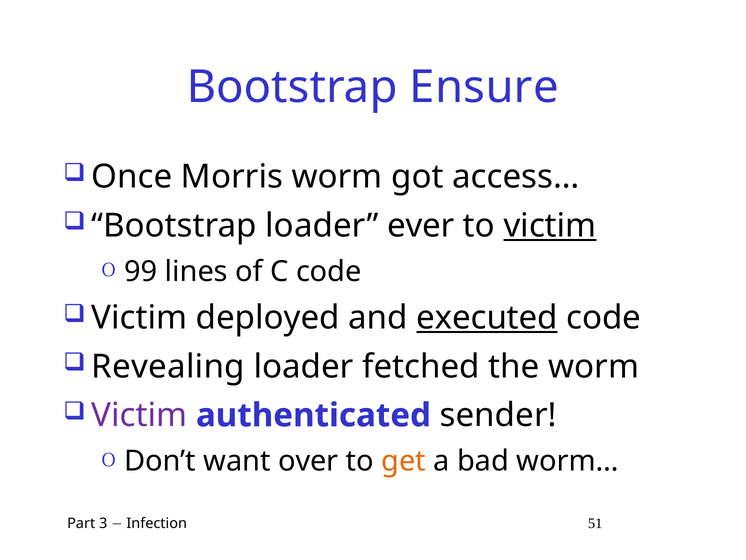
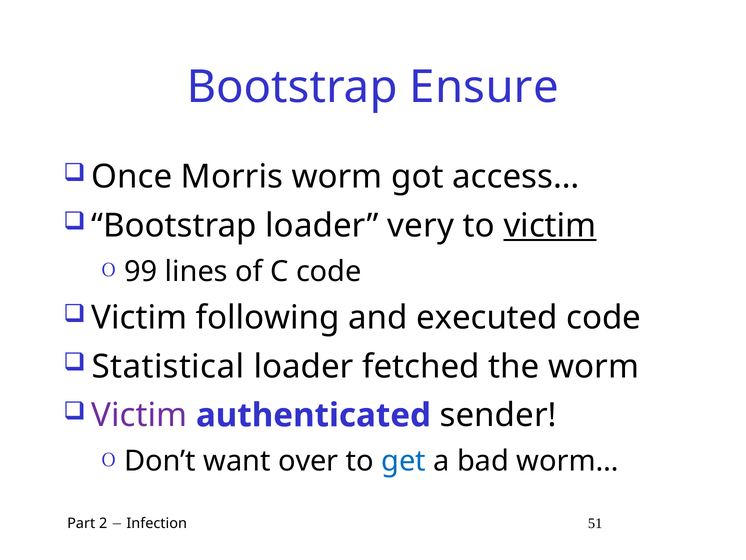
ever: ever -> very (421, 226)
deployed: deployed -> following (268, 318)
executed underline: present -> none (487, 318)
Revealing: Revealing -> Statistical (168, 366)
get colour: orange -> blue (404, 461)
3: 3 -> 2 (103, 523)
